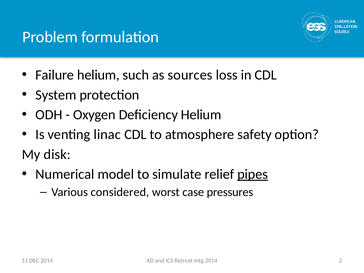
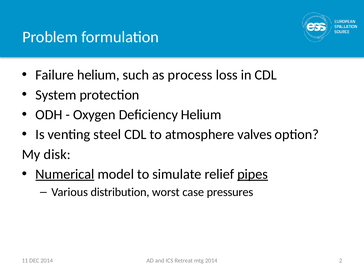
sources: sources -> process (190, 75)
linac: linac -> steel (107, 135)
safety: safety -> valves (255, 135)
Numerical underline: none -> present (65, 174)
considered: considered -> distribution (120, 192)
